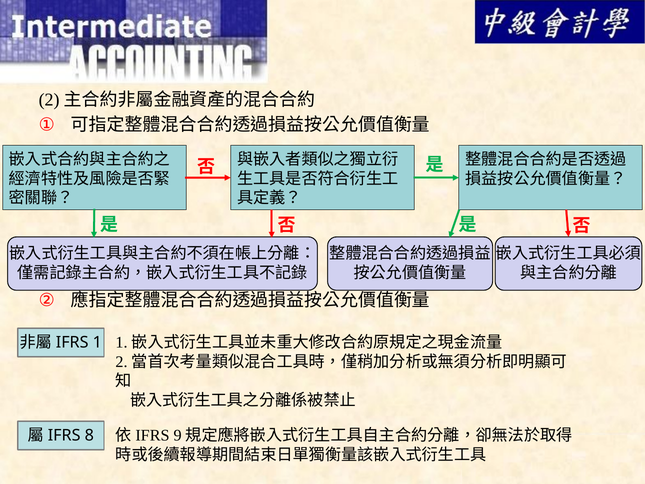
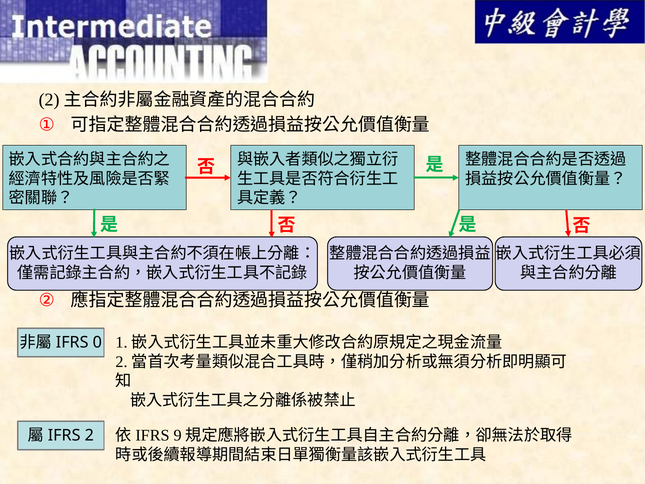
1: 1 -> 0 (97, 342)
8: 8 -> 2 (89, 435)
